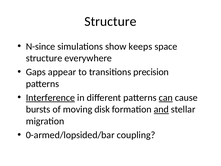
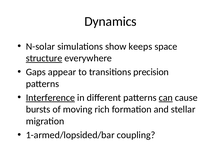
Structure: Structure -> Dynamics (110, 21)
N-since: N-since -> N-solar (40, 46)
structure underline: none -> present (44, 58)
disk: disk -> rich (102, 109)
and underline: present -> none (161, 109)
0-armed/lopsided/bar: 0-armed/lopsided/bar -> 1-armed/lopsided/bar (70, 135)
